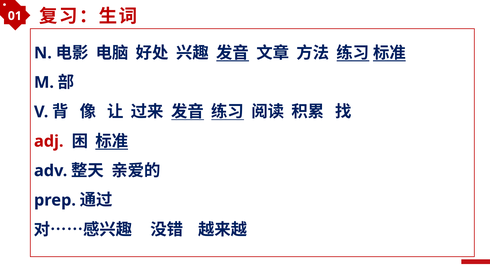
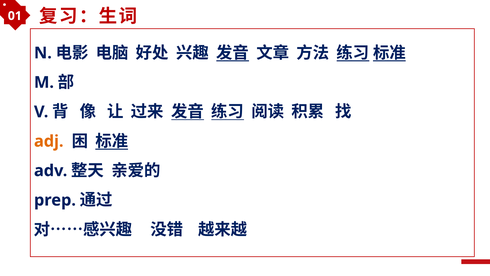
adj colour: red -> orange (49, 141)
